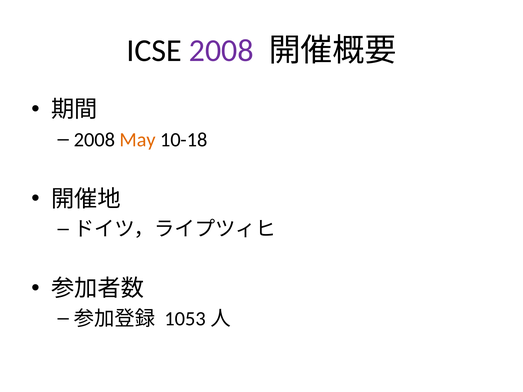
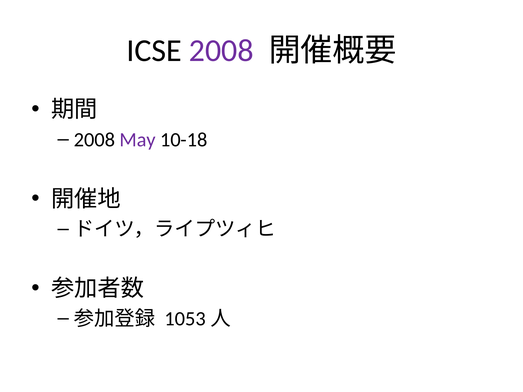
May colour: orange -> purple (138, 140)
